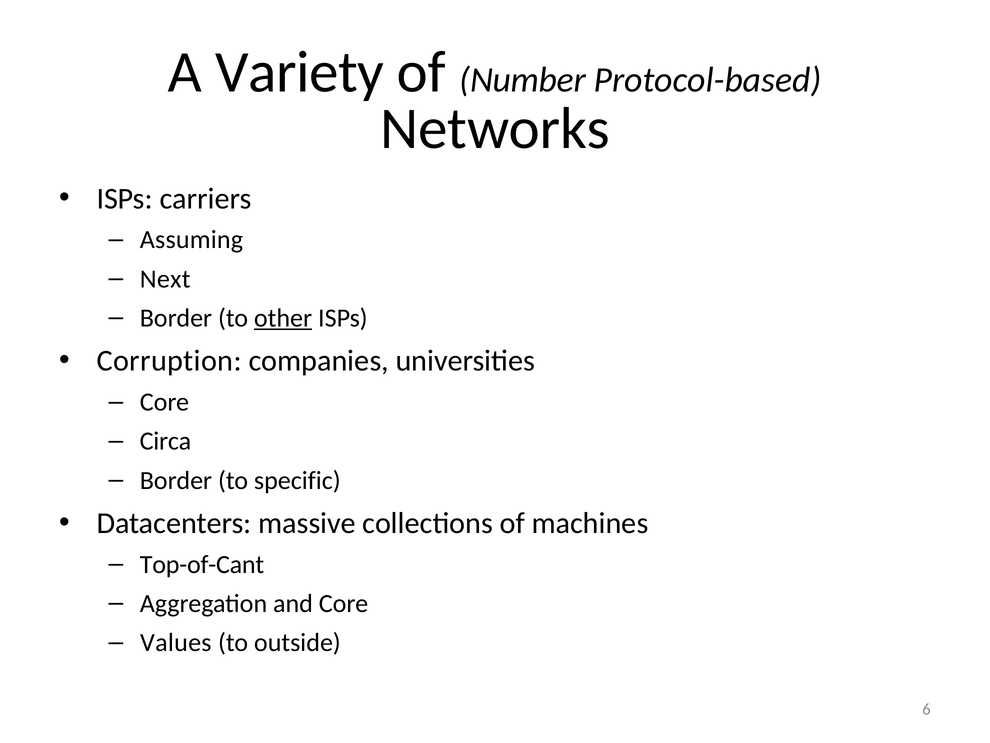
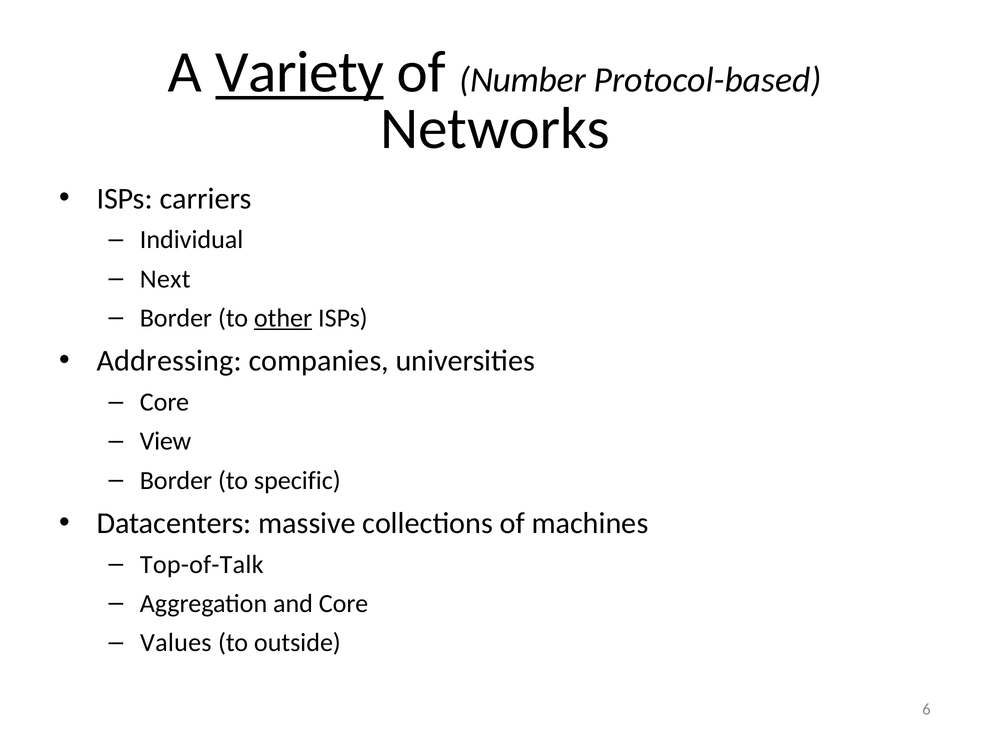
Variety underline: none -> present (300, 72)
Assuming: Assuming -> Individual (192, 240)
Corruption: Corruption -> Addressing (169, 361)
Circa: Circa -> View (165, 441)
Top-of-Cant: Top-of-Cant -> Top-of-Talk (202, 564)
